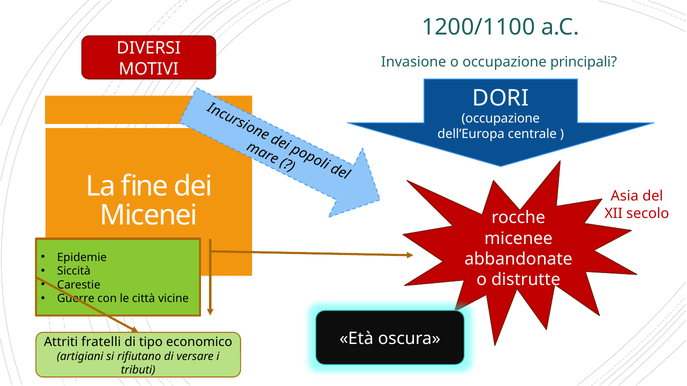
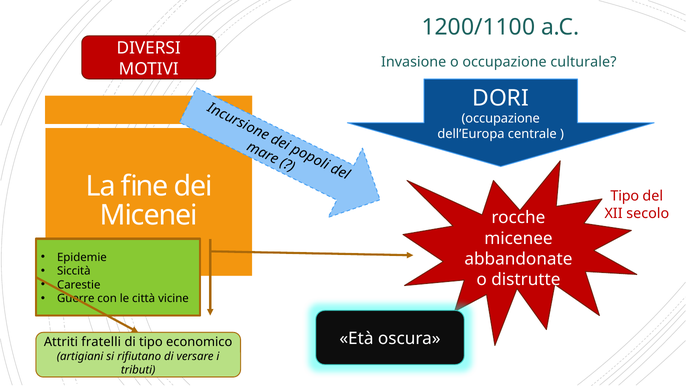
principali: principali -> culturale (583, 62)
Asia: Asia -> Tipo (625, 196)
